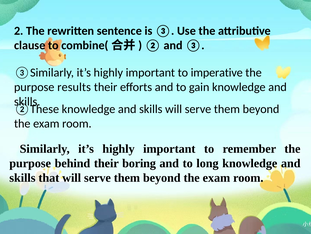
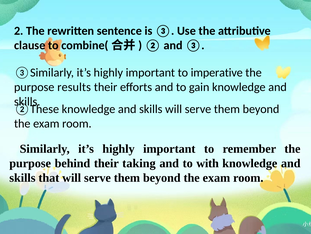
boring: boring -> taking (139, 163)
long: long -> with (208, 163)
